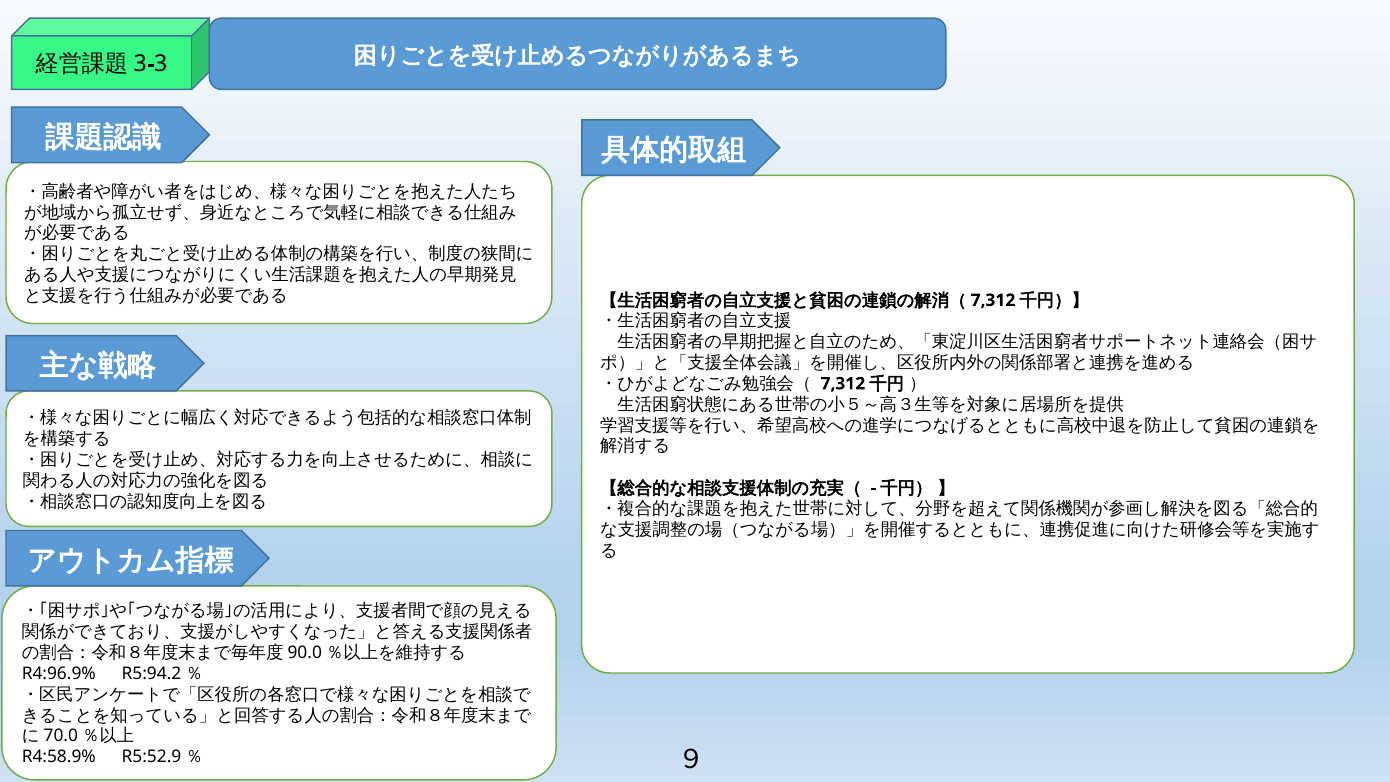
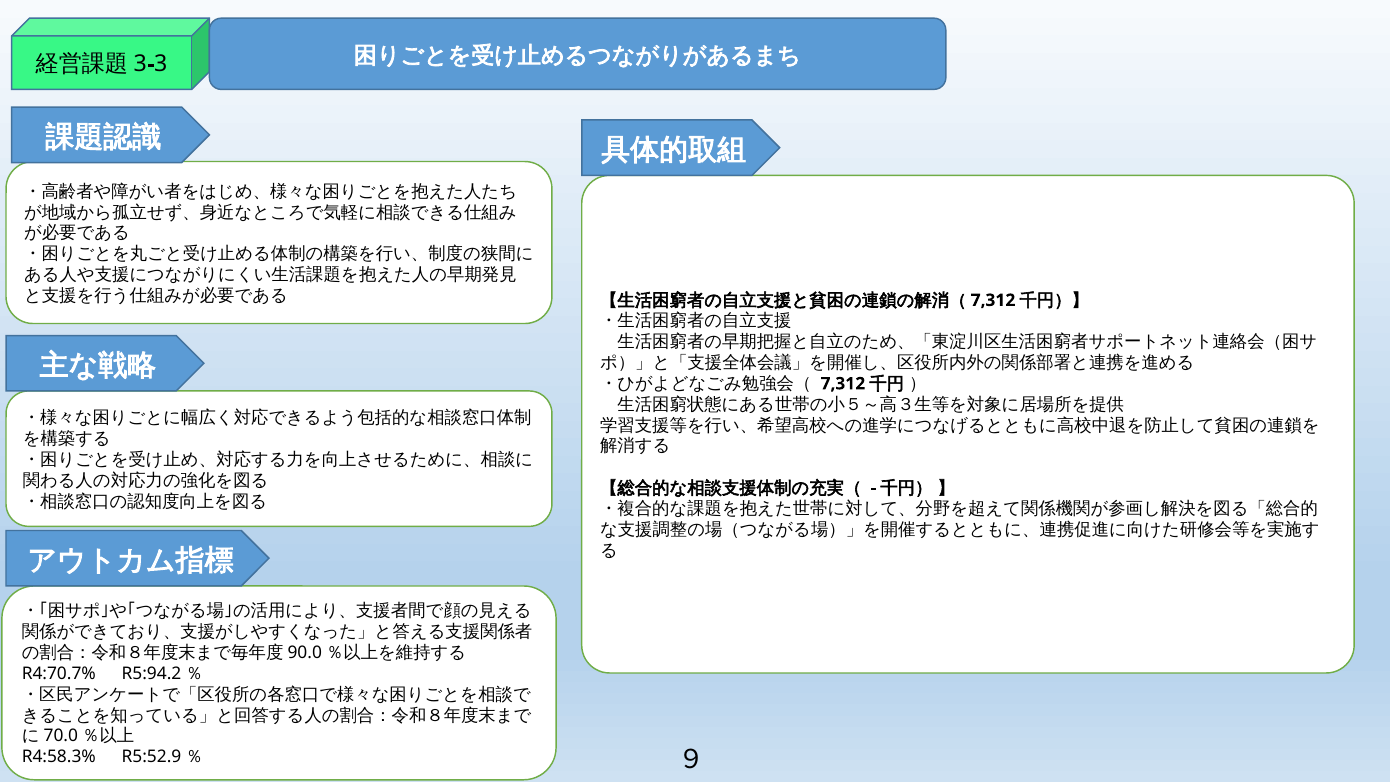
R4:96.9%: R4:96.9% -> R4:70.7% (59, 674)
R4:58.9%: R4:58.9% -> R4:58.3% (59, 757)
